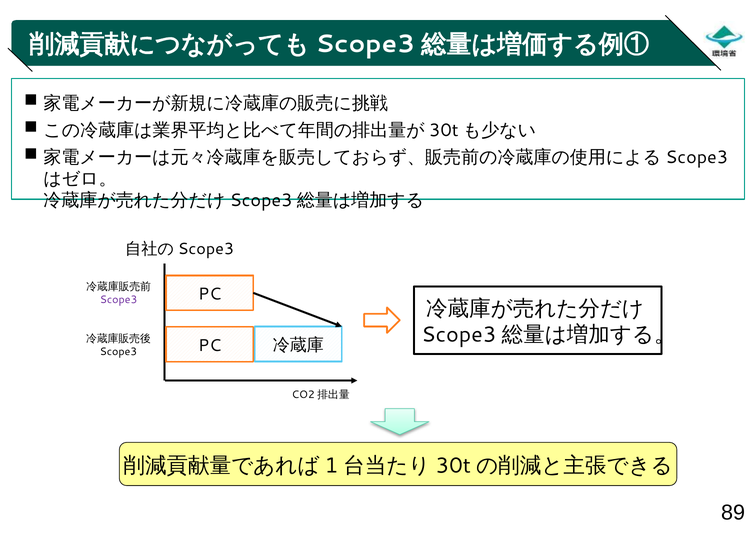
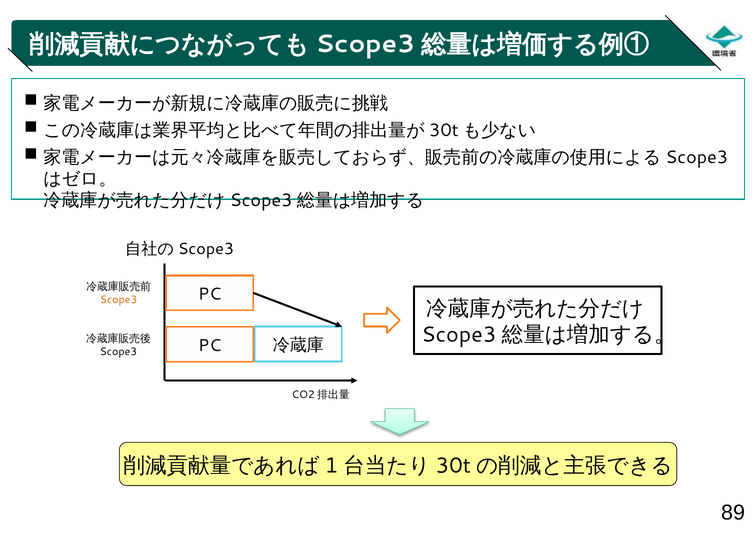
Scope3 colour: purple -> orange (119, 300)
